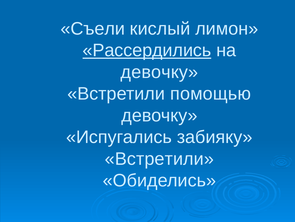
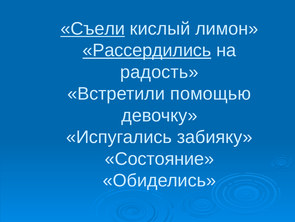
Съели underline: none -> present (93, 29)
девочку: девочку -> радость (159, 72)
Встретили: Встретили -> Состояние (159, 158)
